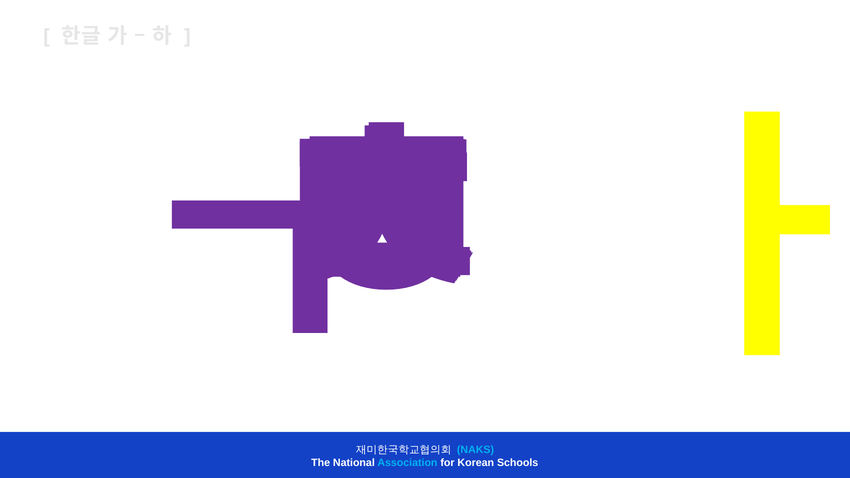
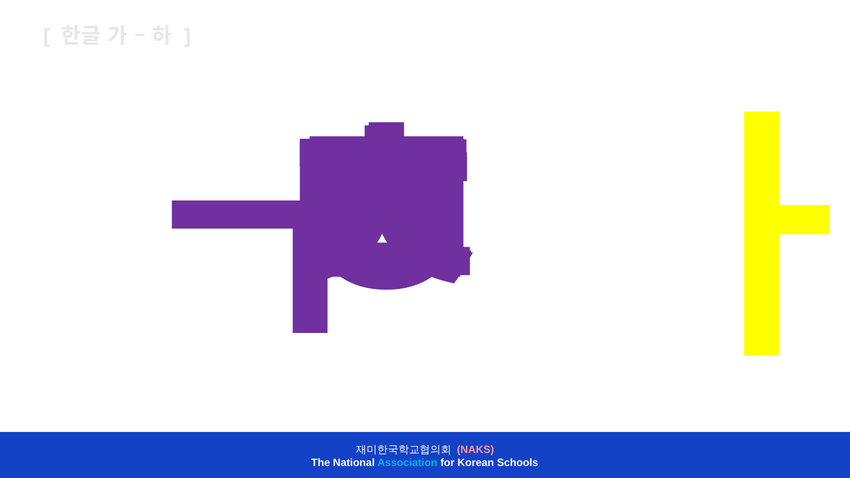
NAKS colour: light blue -> pink (476, 450)
